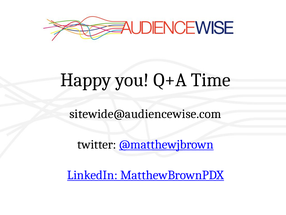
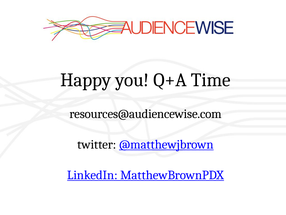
sitewide@audiencewise.com: sitewide@audiencewise.com -> resources@audiencewise.com (145, 114)
